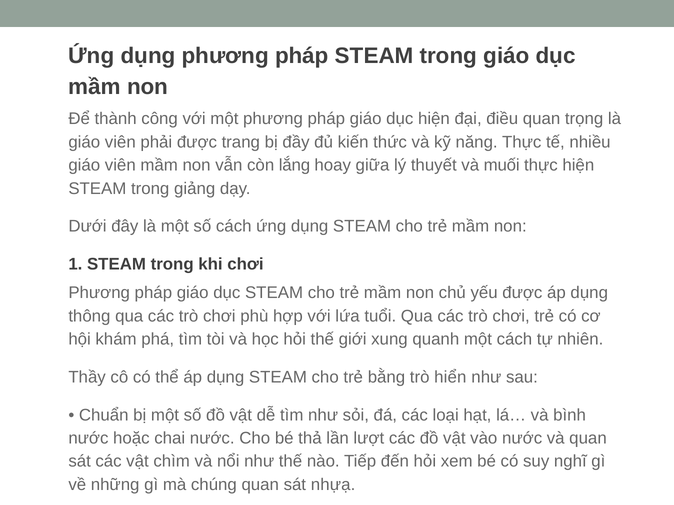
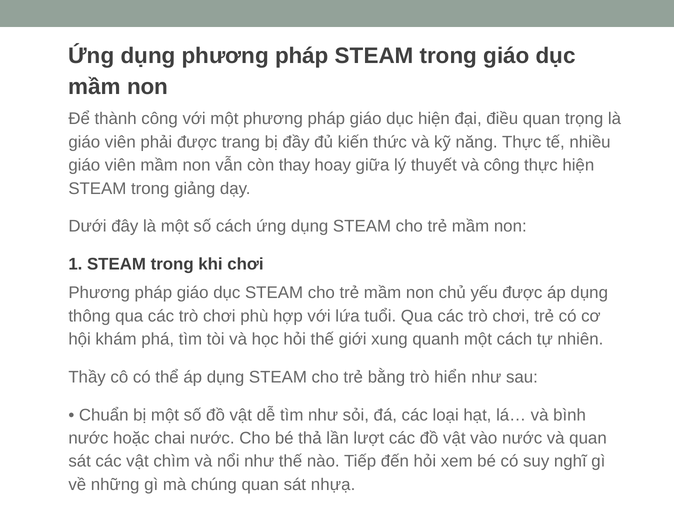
lắng: lắng -> thay (294, 165)
và muối: muối -> công (502, 165)
